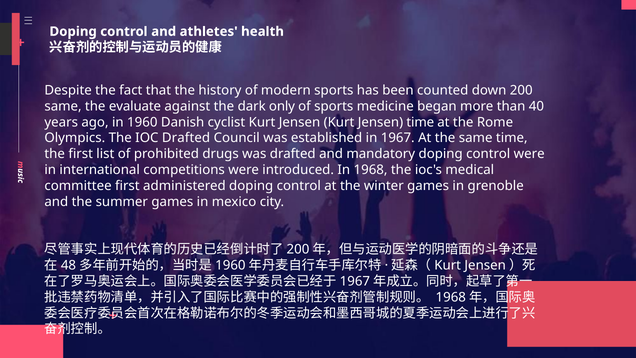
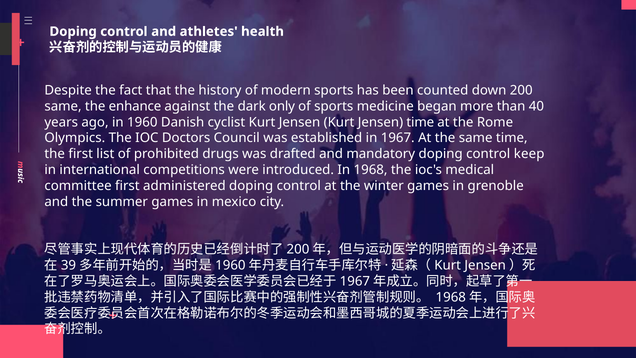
evaluate: evaluate -> enhance (135, 106)
IOC Drafted: Drafted -> Doctors (186, 138)
control were: were -> keep (529, 154)
48: 48 -> 39 (68, 265)
